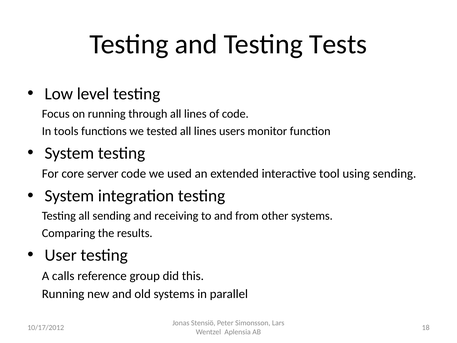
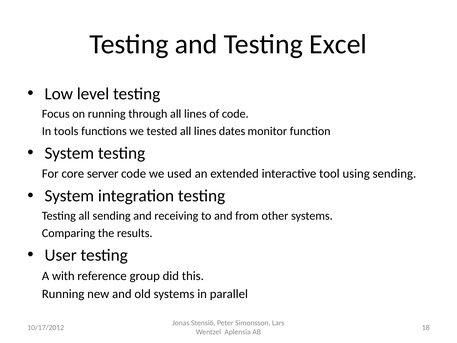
Tests: Tests -> Excel (338, 44)
users: users -> dates (232, 131)
calls: calls -> with (63, 276)
